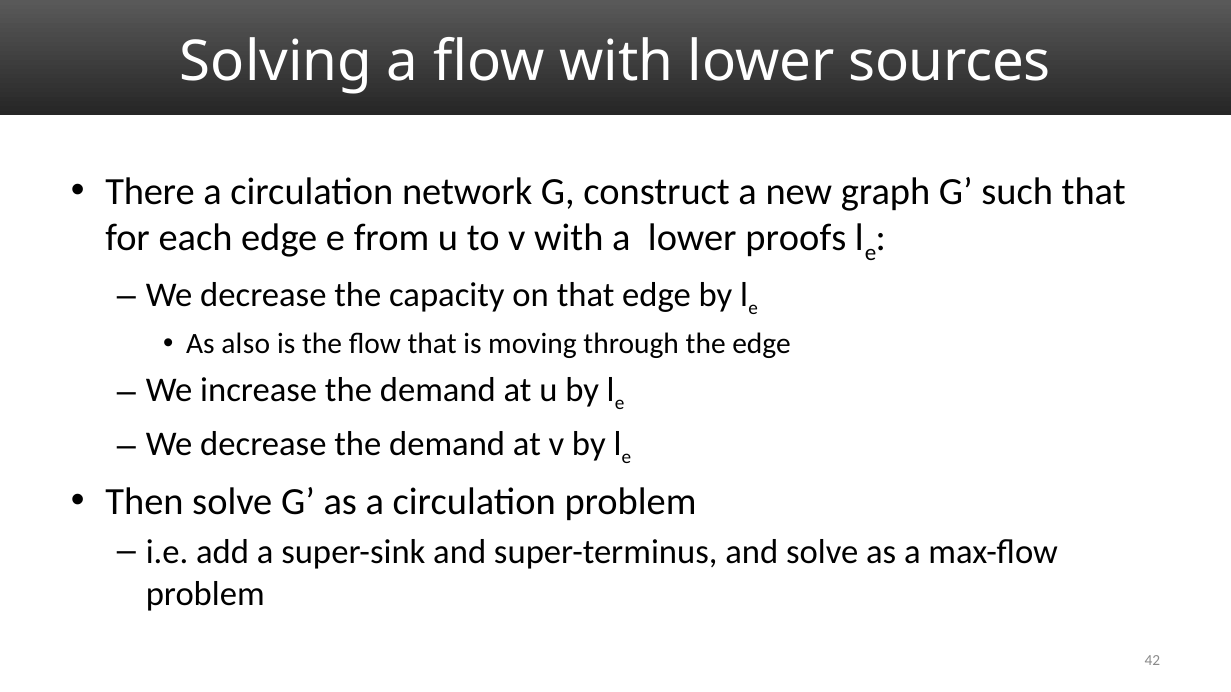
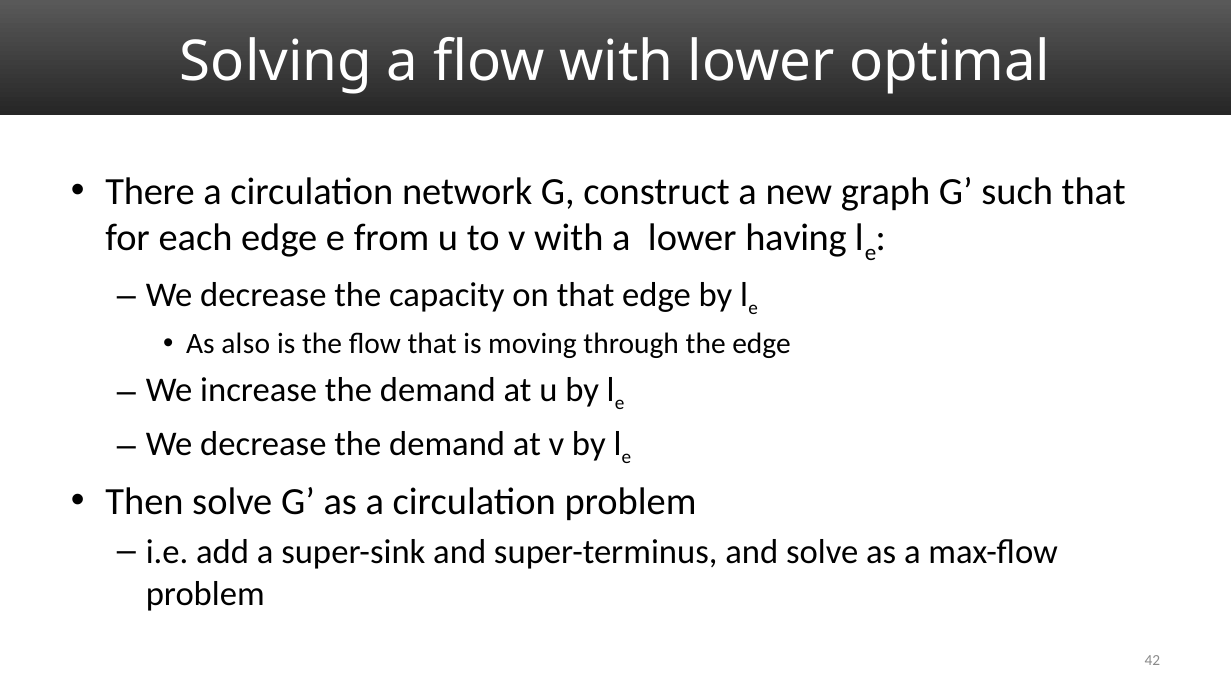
sources: sources -> optimal (950, 62)
proofs: proofs -> having (796, 238)
